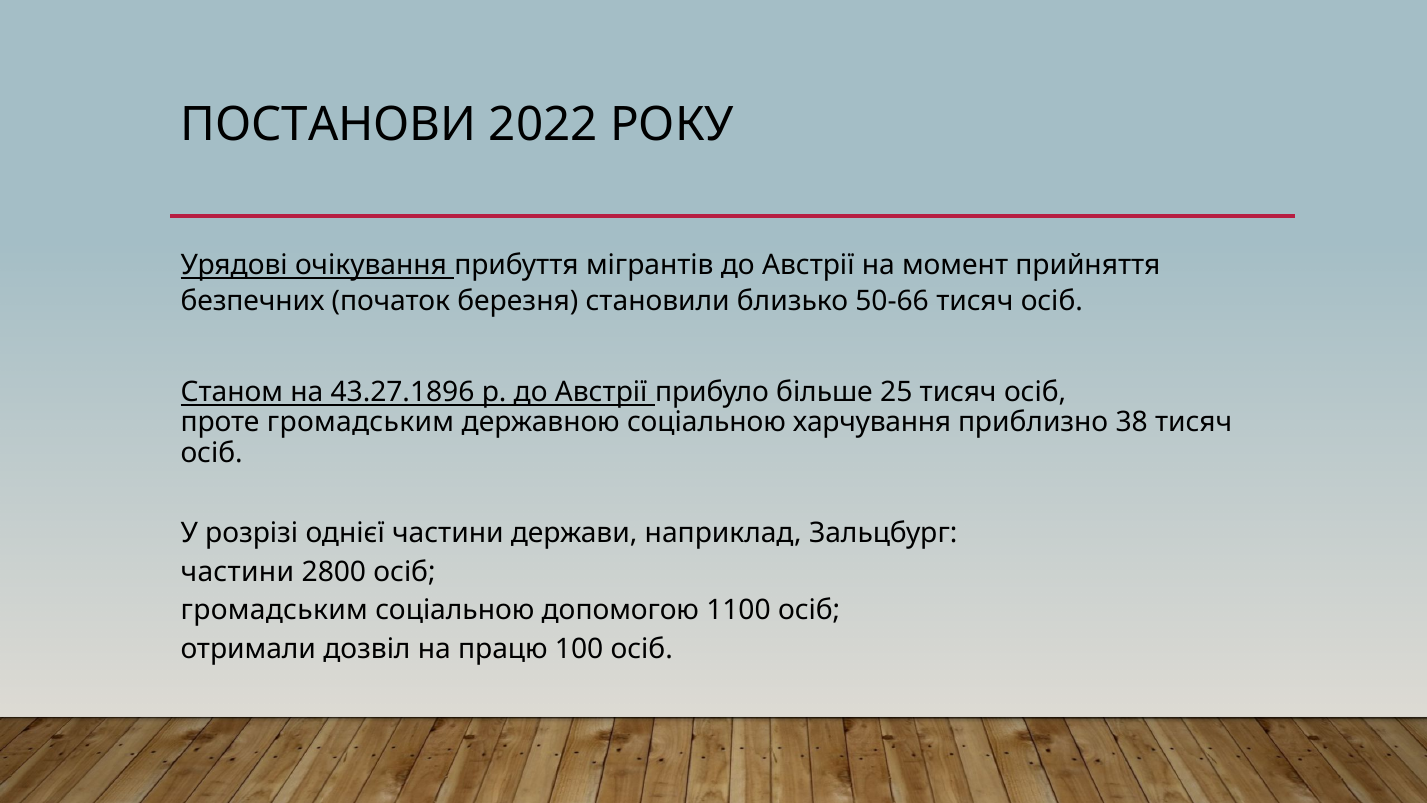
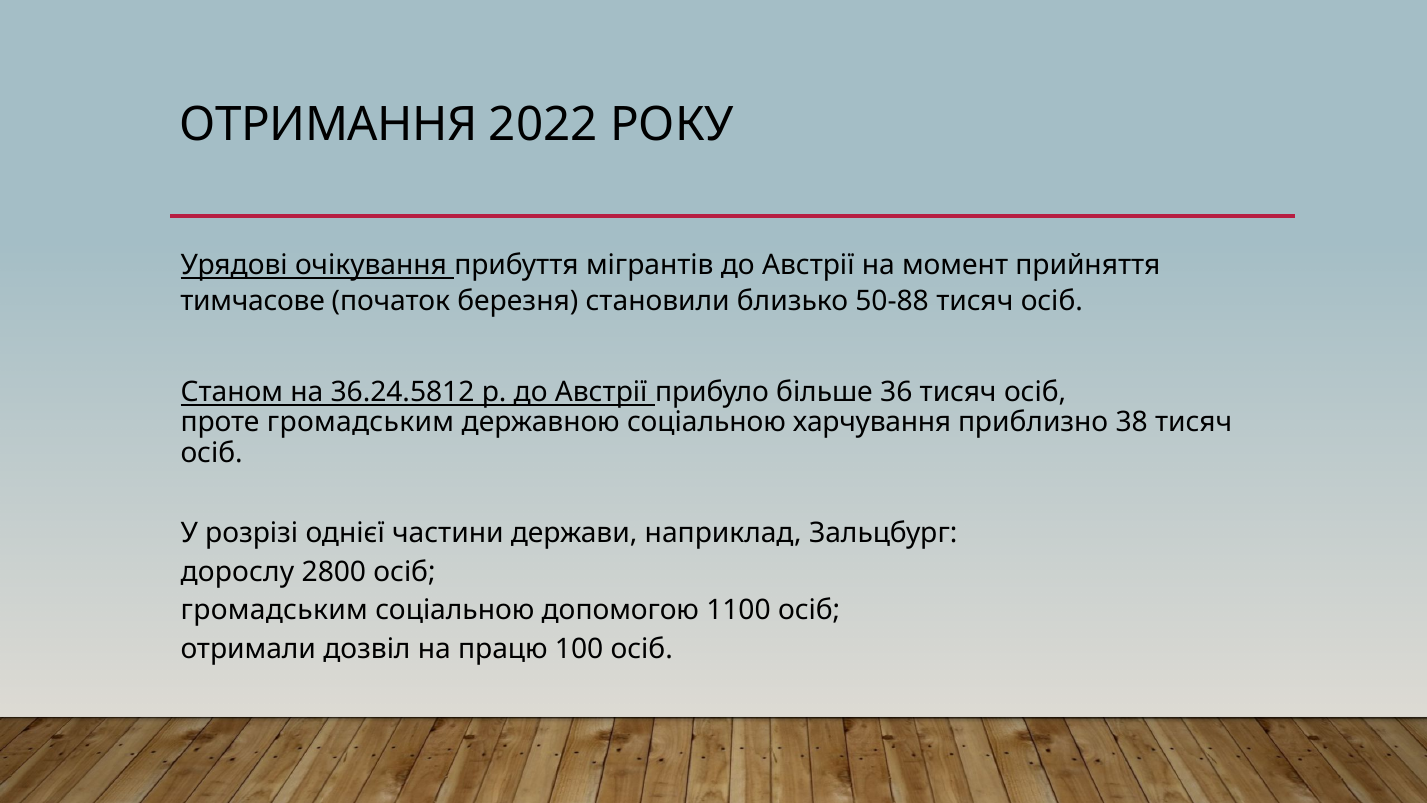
ПОСТАНОВИ: ПОСТАНОВИ -> ОТРИМАННЯ (329, 125)
безпечних: безпечних -> тимчасове (253, 301)
50-66: 50-66 -> 50-88 (892, 301)
43.27.1896: 43.27.1896 -> 36.24.5812 (403, 392)
25: 25 -> 36 (896, 392)
частини: частини -> дорослу (237, 572)
